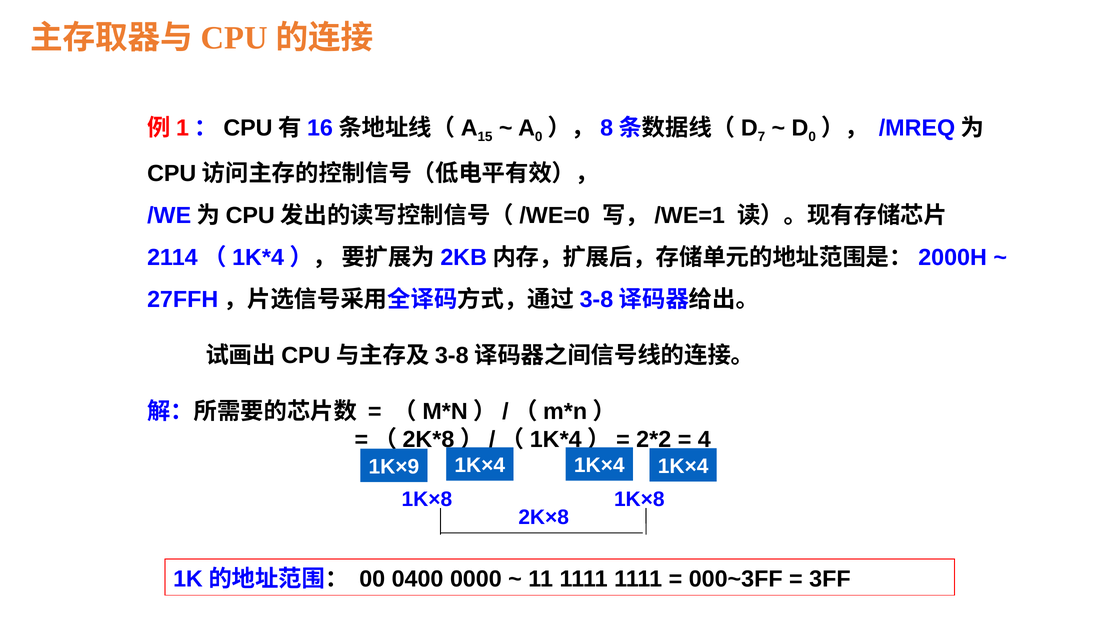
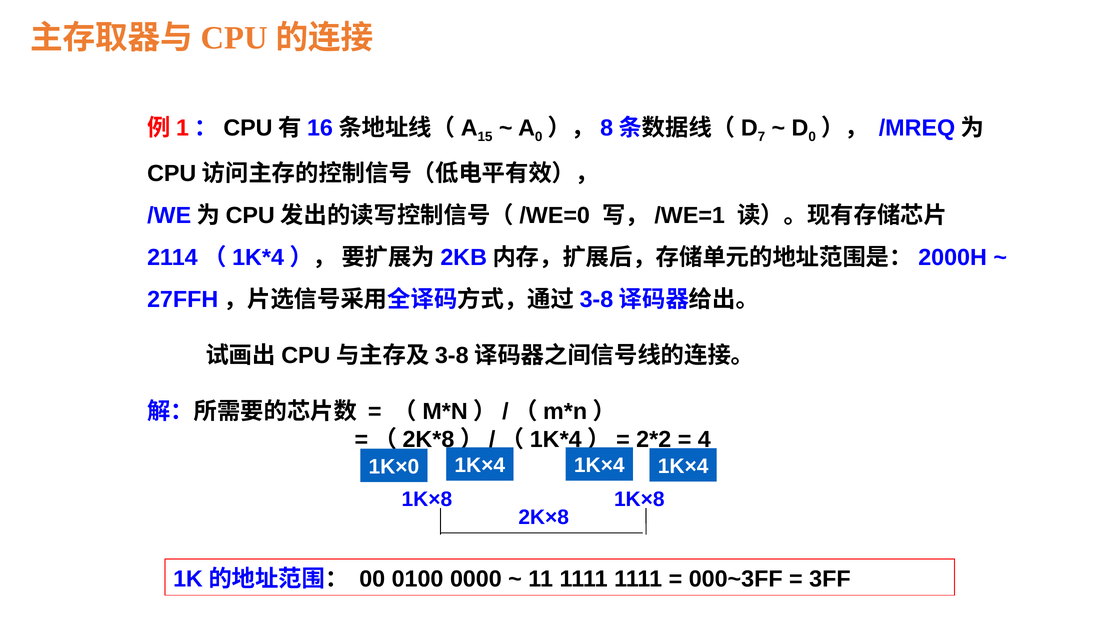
1K×9: 1K×9 -> 1K×0 (394, 467)
0400: 0400 -> 0100 (418, 579)
